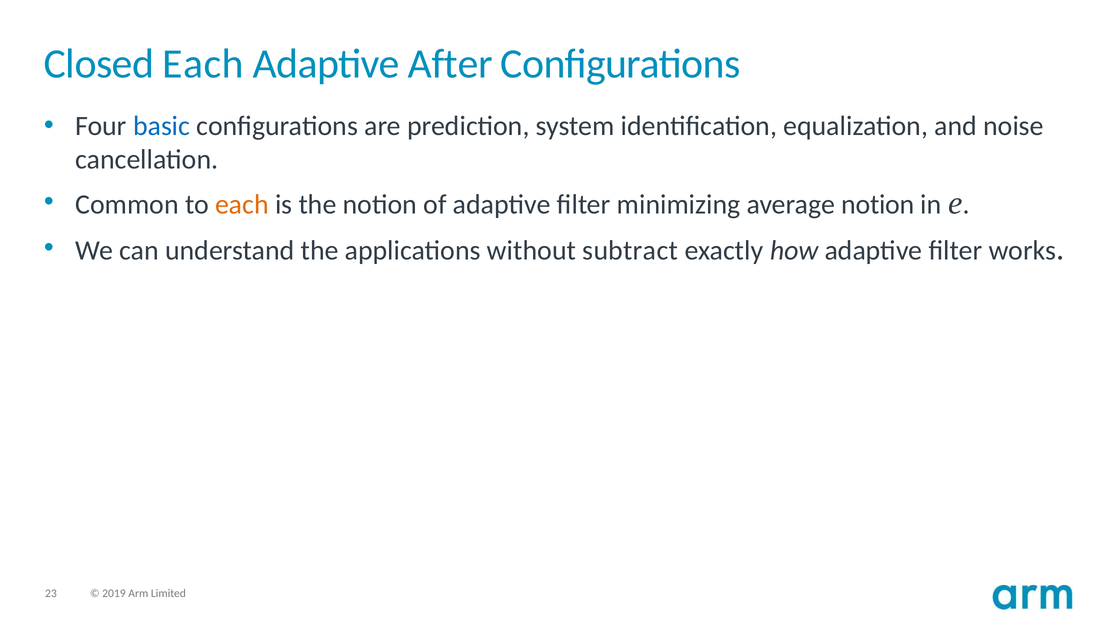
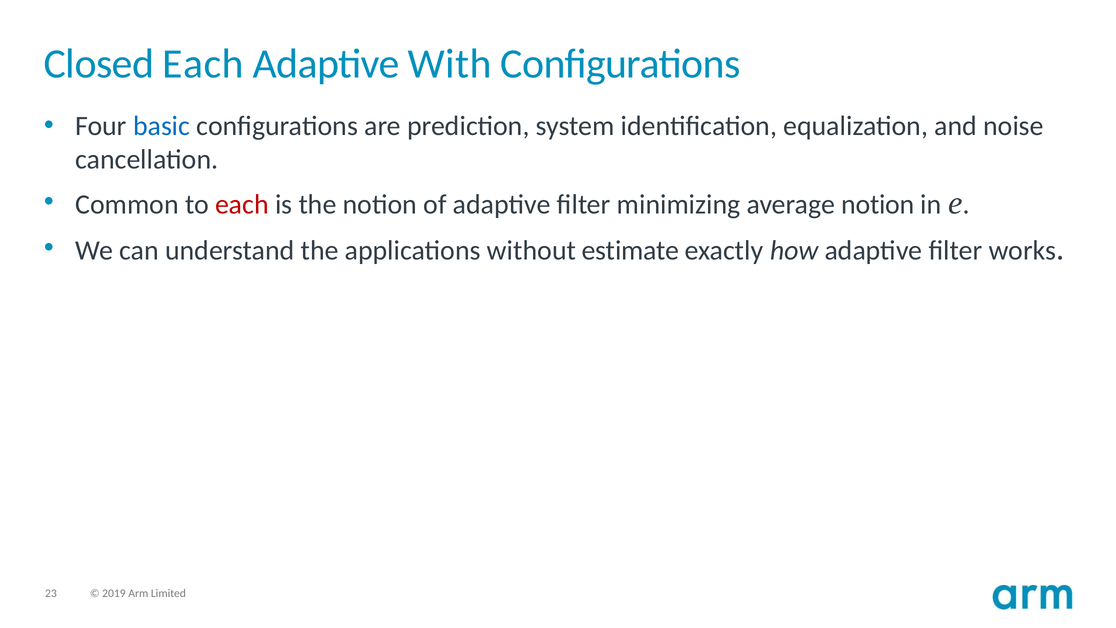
After: After -> With (450, 64)
each colour: orange -> red (242, 204)
subtract: subtract -> estimate (630, 251)
